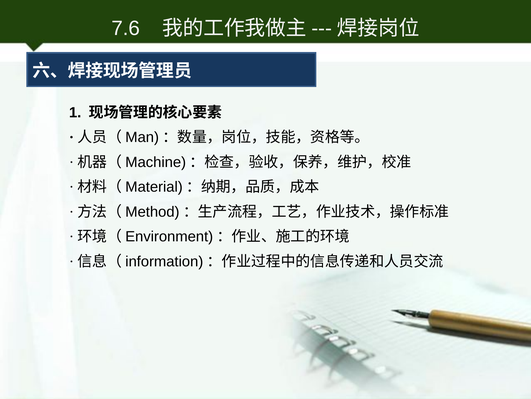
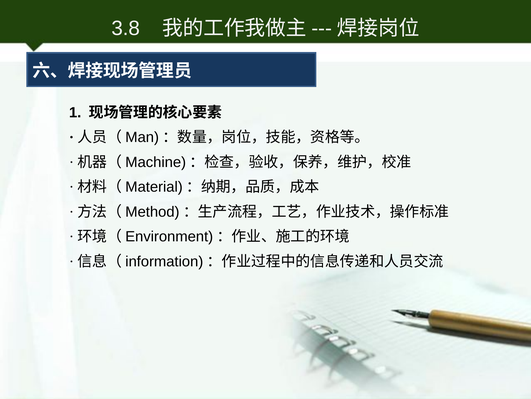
7.6: 7.6 -> 3.8 (126, 28)
